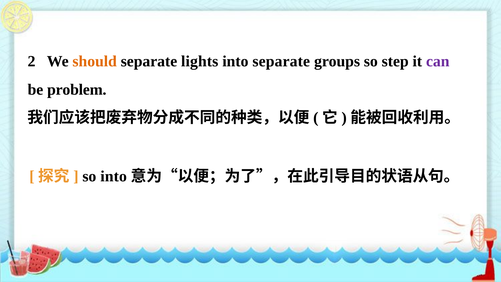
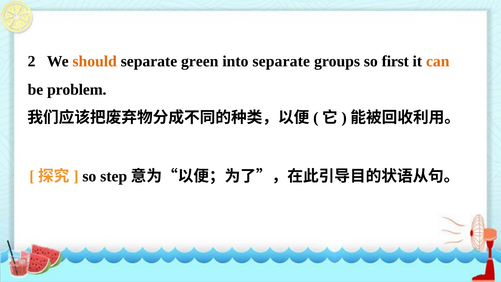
lights: lights -> green (200, 61)
step: step -> first (395, 61)
can colour: purple -> orange (438, 61)
so into: into -> step (114, 176)
